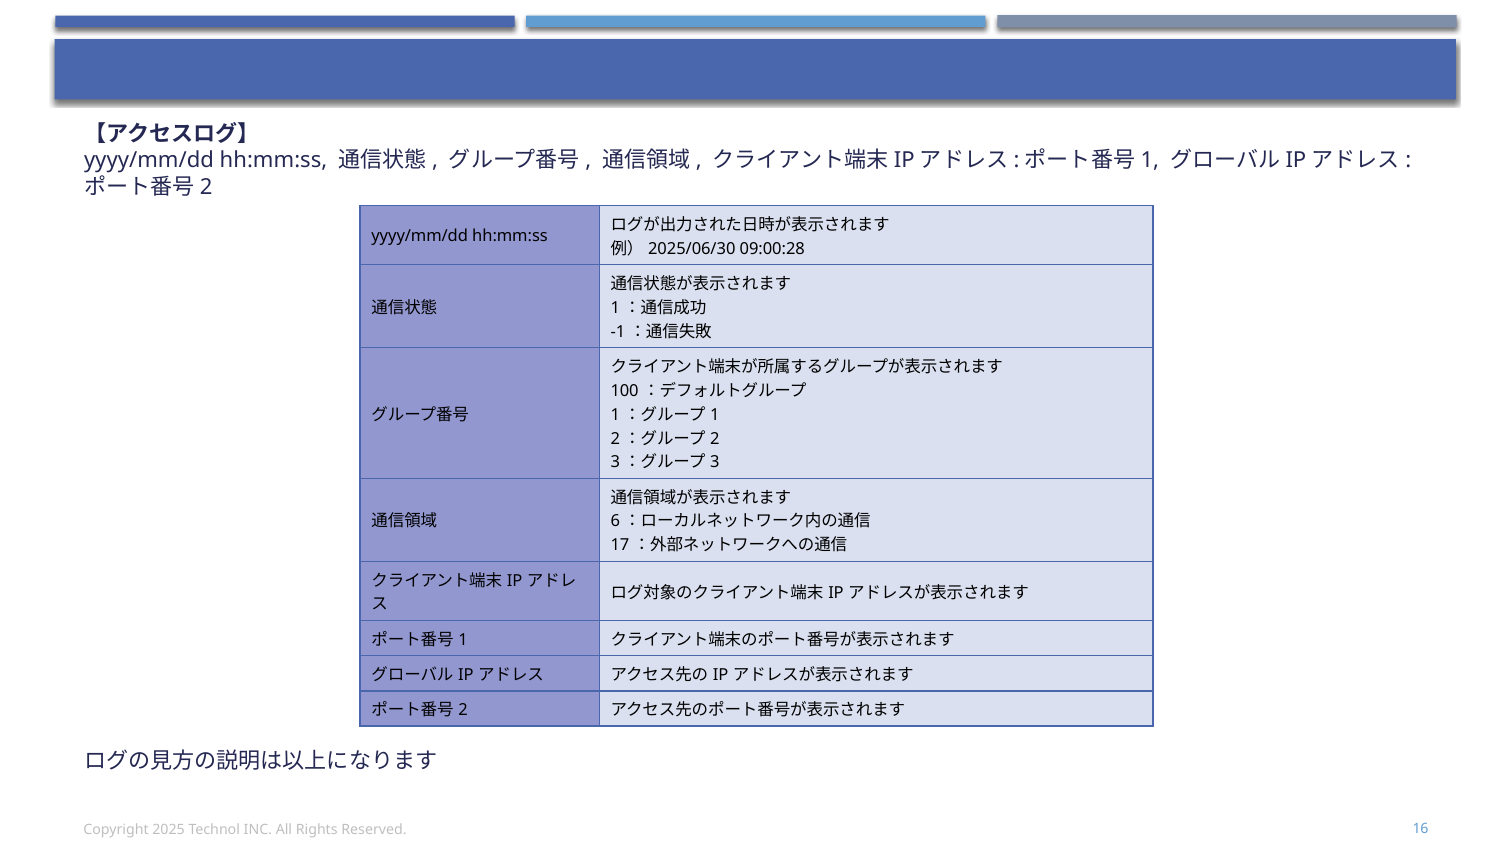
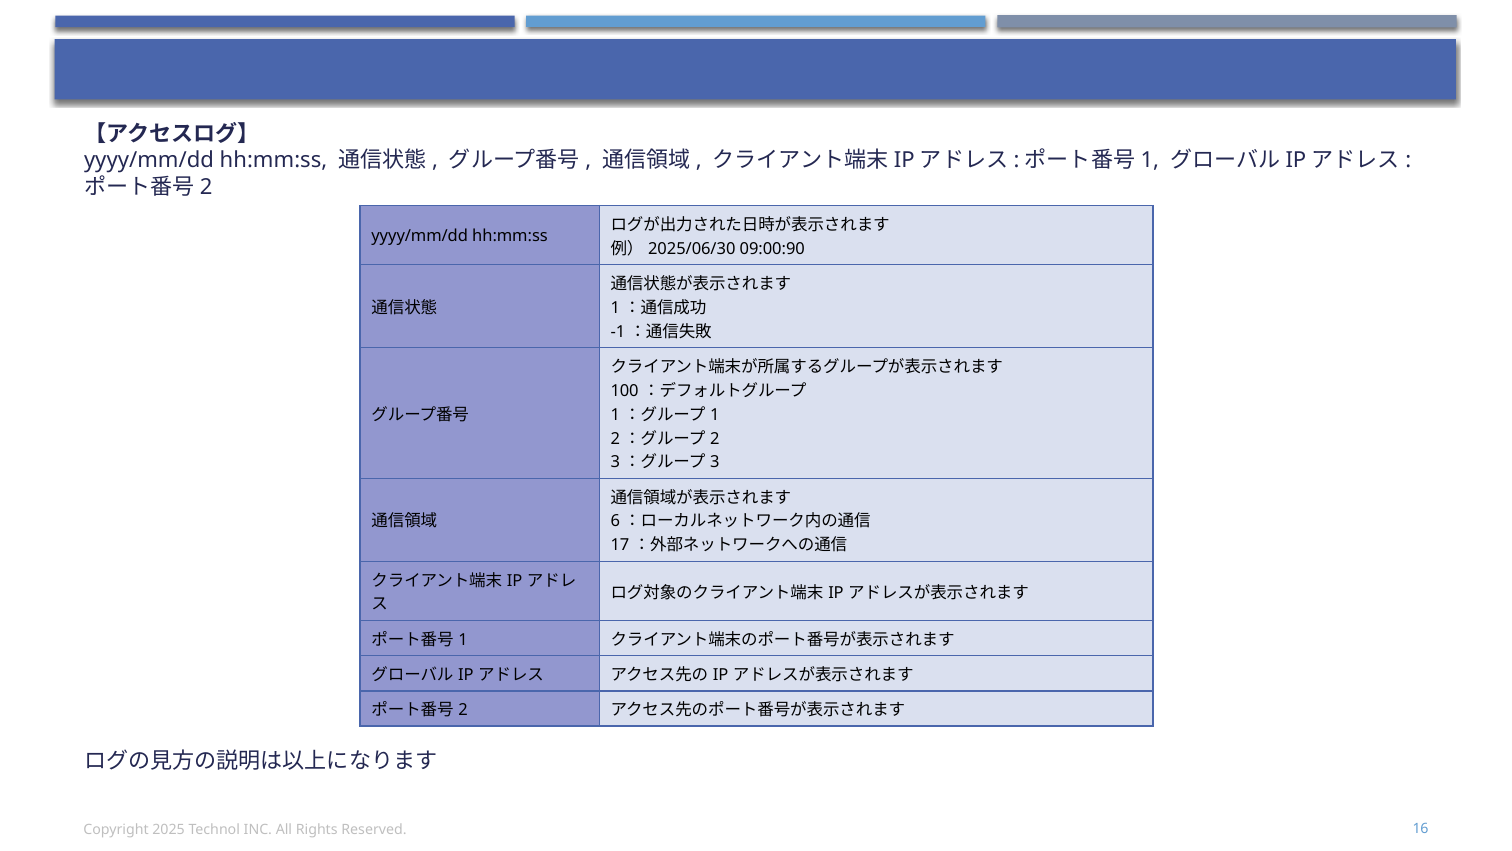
09:00:28: 09:00:28 -> 09:00:90 (772, 249)
